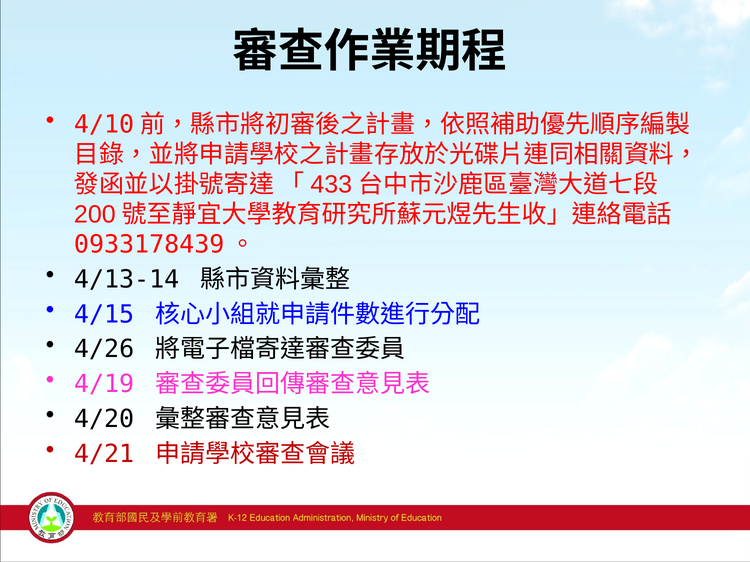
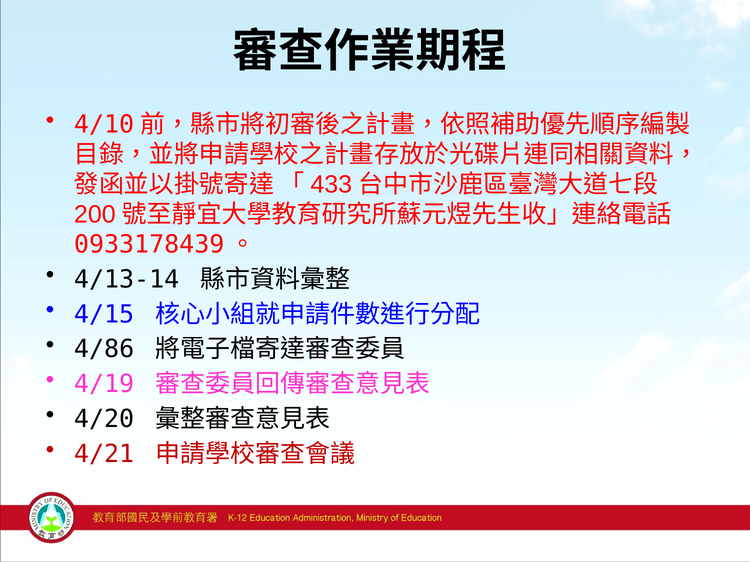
4/26: 4/26 -> 4/86 (104, 350)
